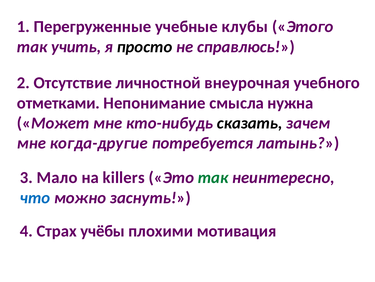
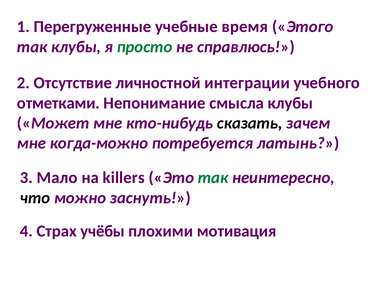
клубы: клубы -> время (245, 27)
так учить: учить -> клубы (76, 47)
просто colour: black -> green (145, 47)
внеурочная: внеурочная -> интеграции (247, 83)
смысла нужна: нужна -> клубы (290, 103)
когда-другие: когда-другие -> когда-можно (99, 143)
что colour: blue -> black (35, 197)
